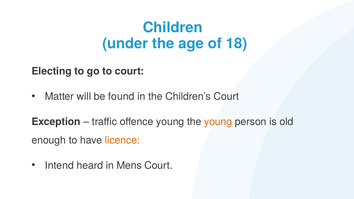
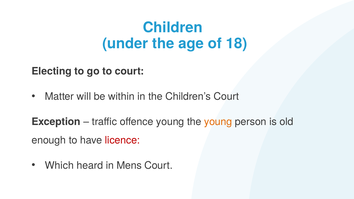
found: found -> within (121, 97)
licence colour: orange -> red (122, 140)
Intend: Intend -> Which (59, 165)
